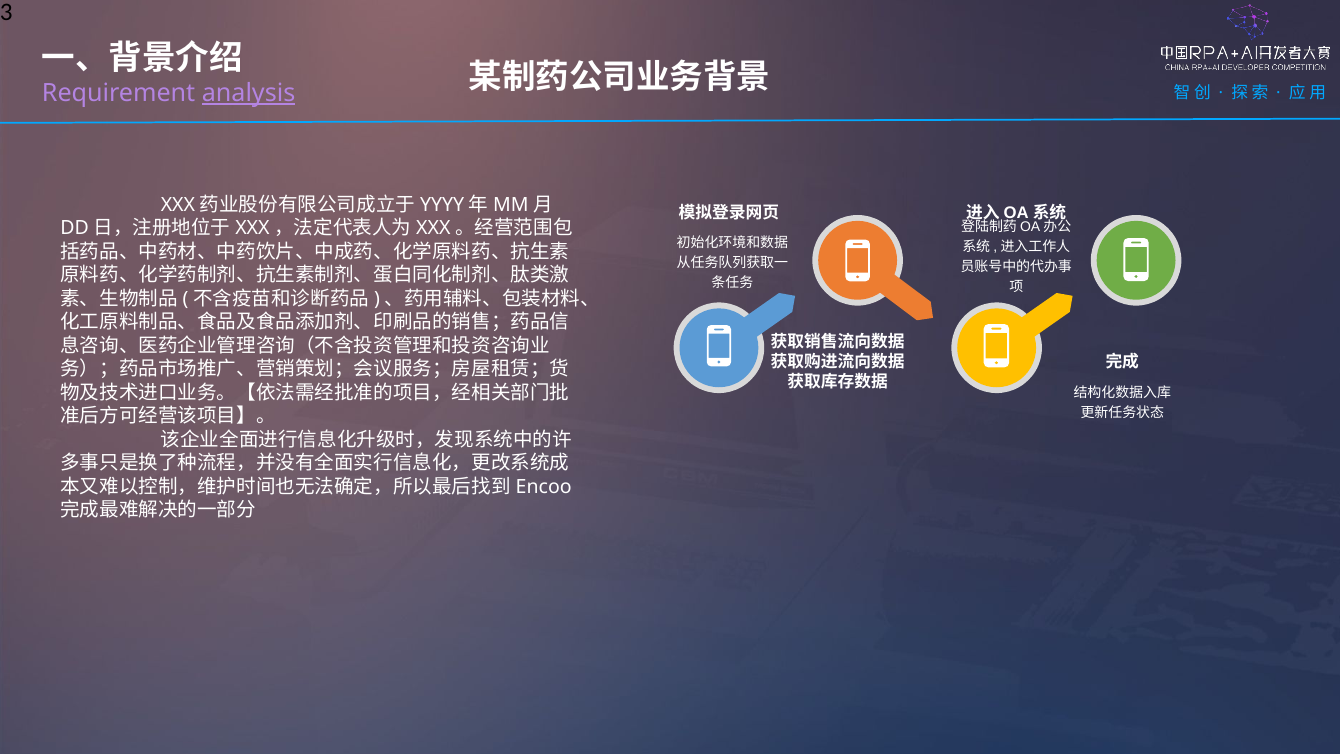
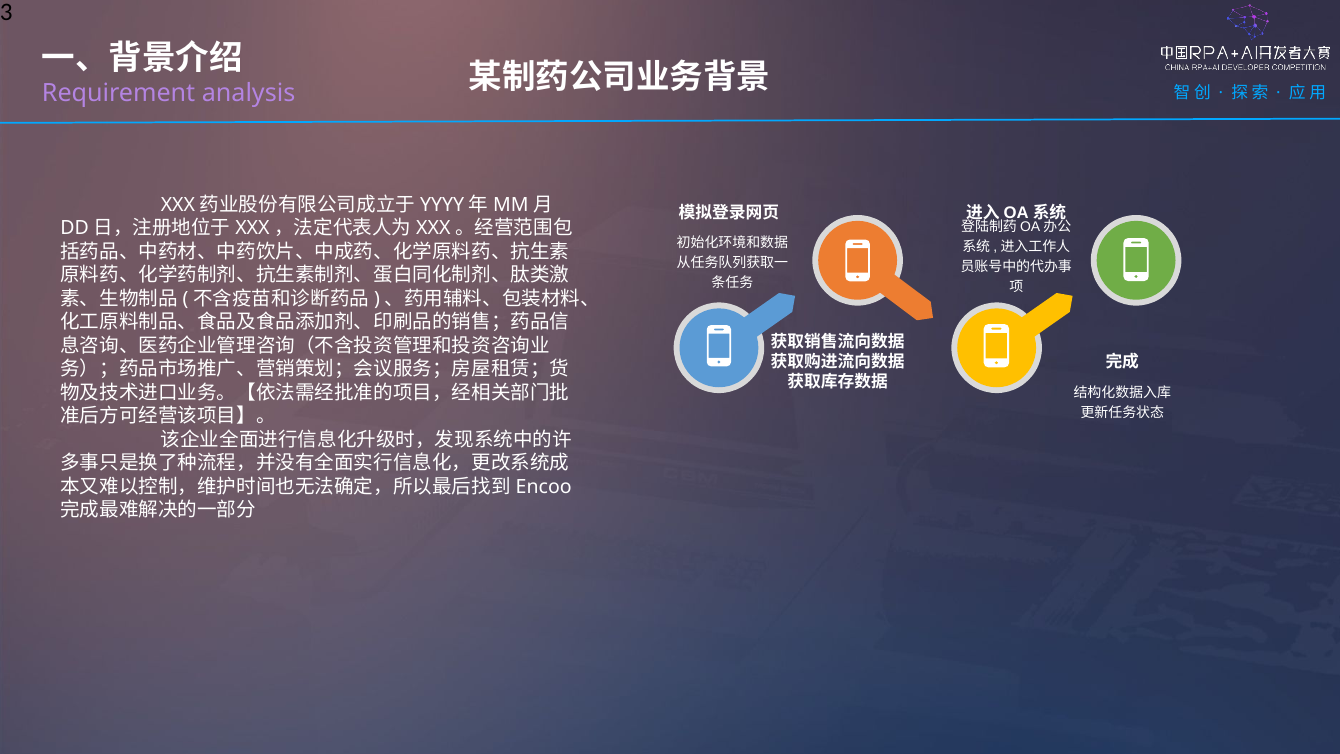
analysis underline: present -> none (249, 93)
